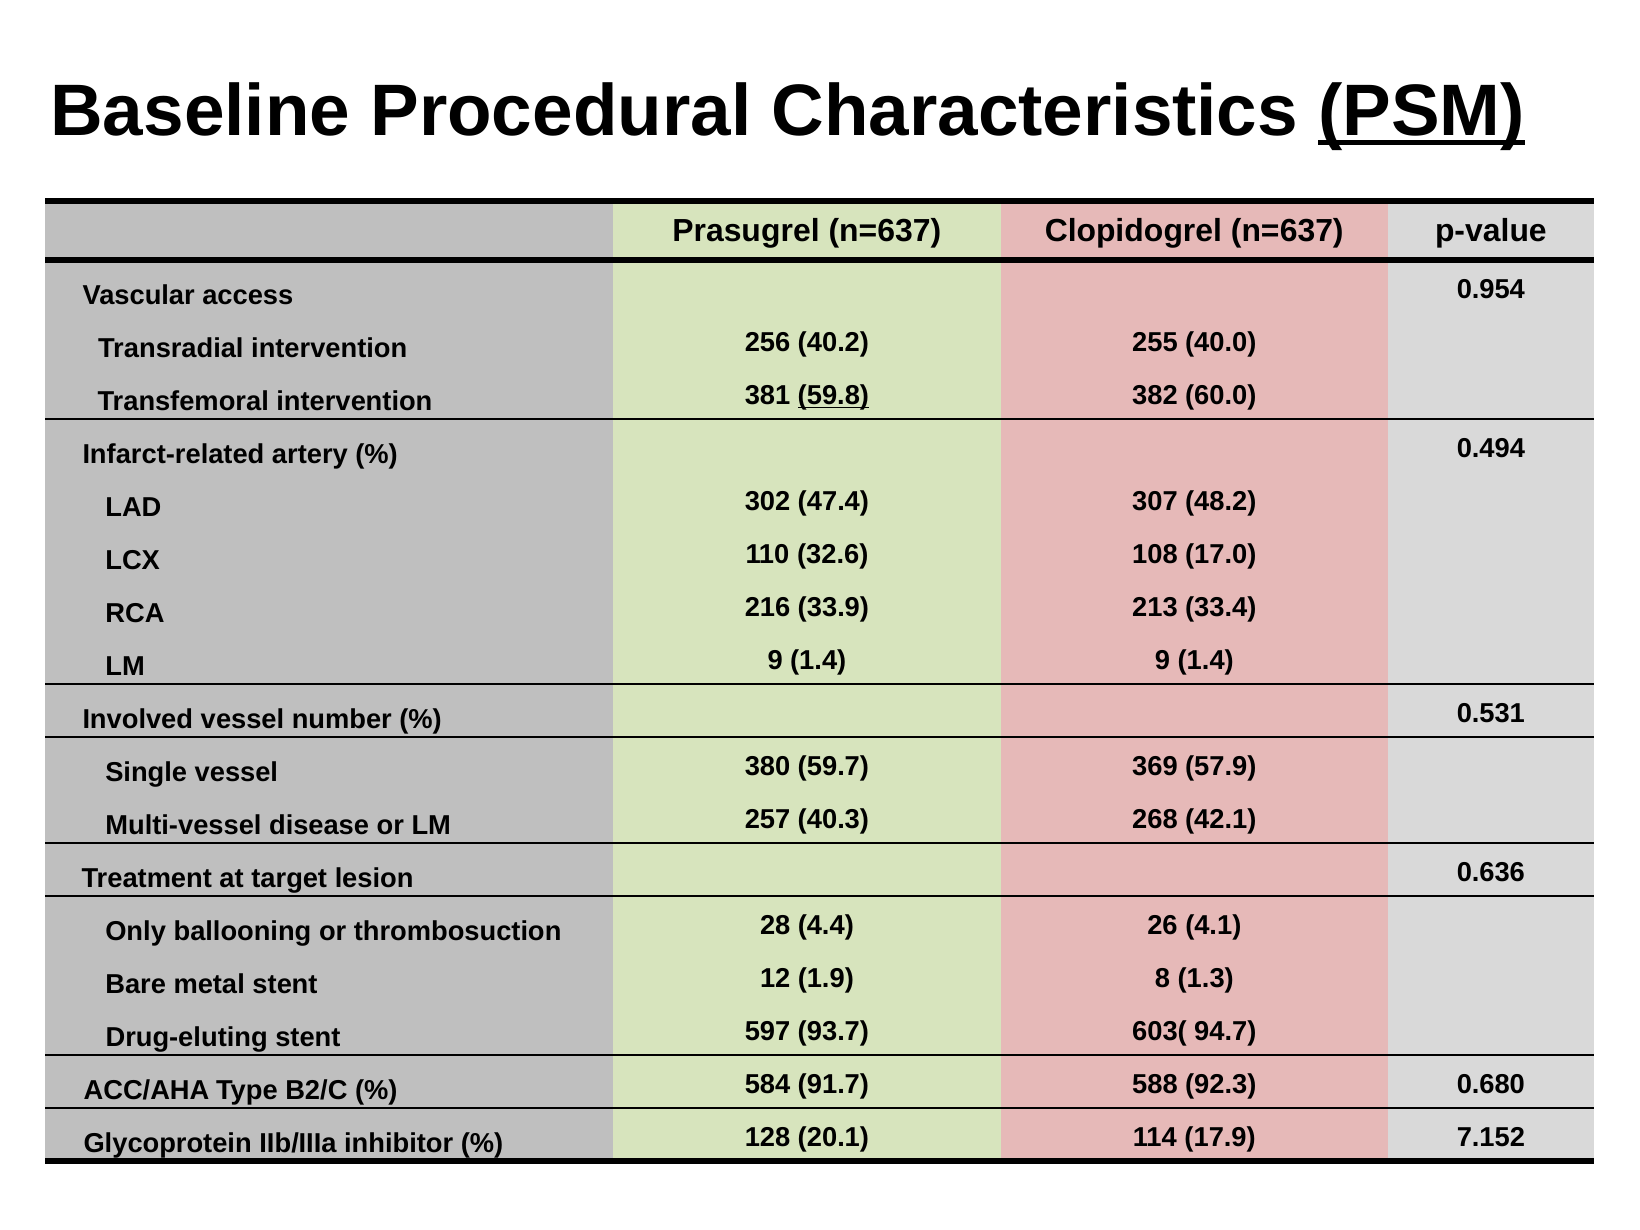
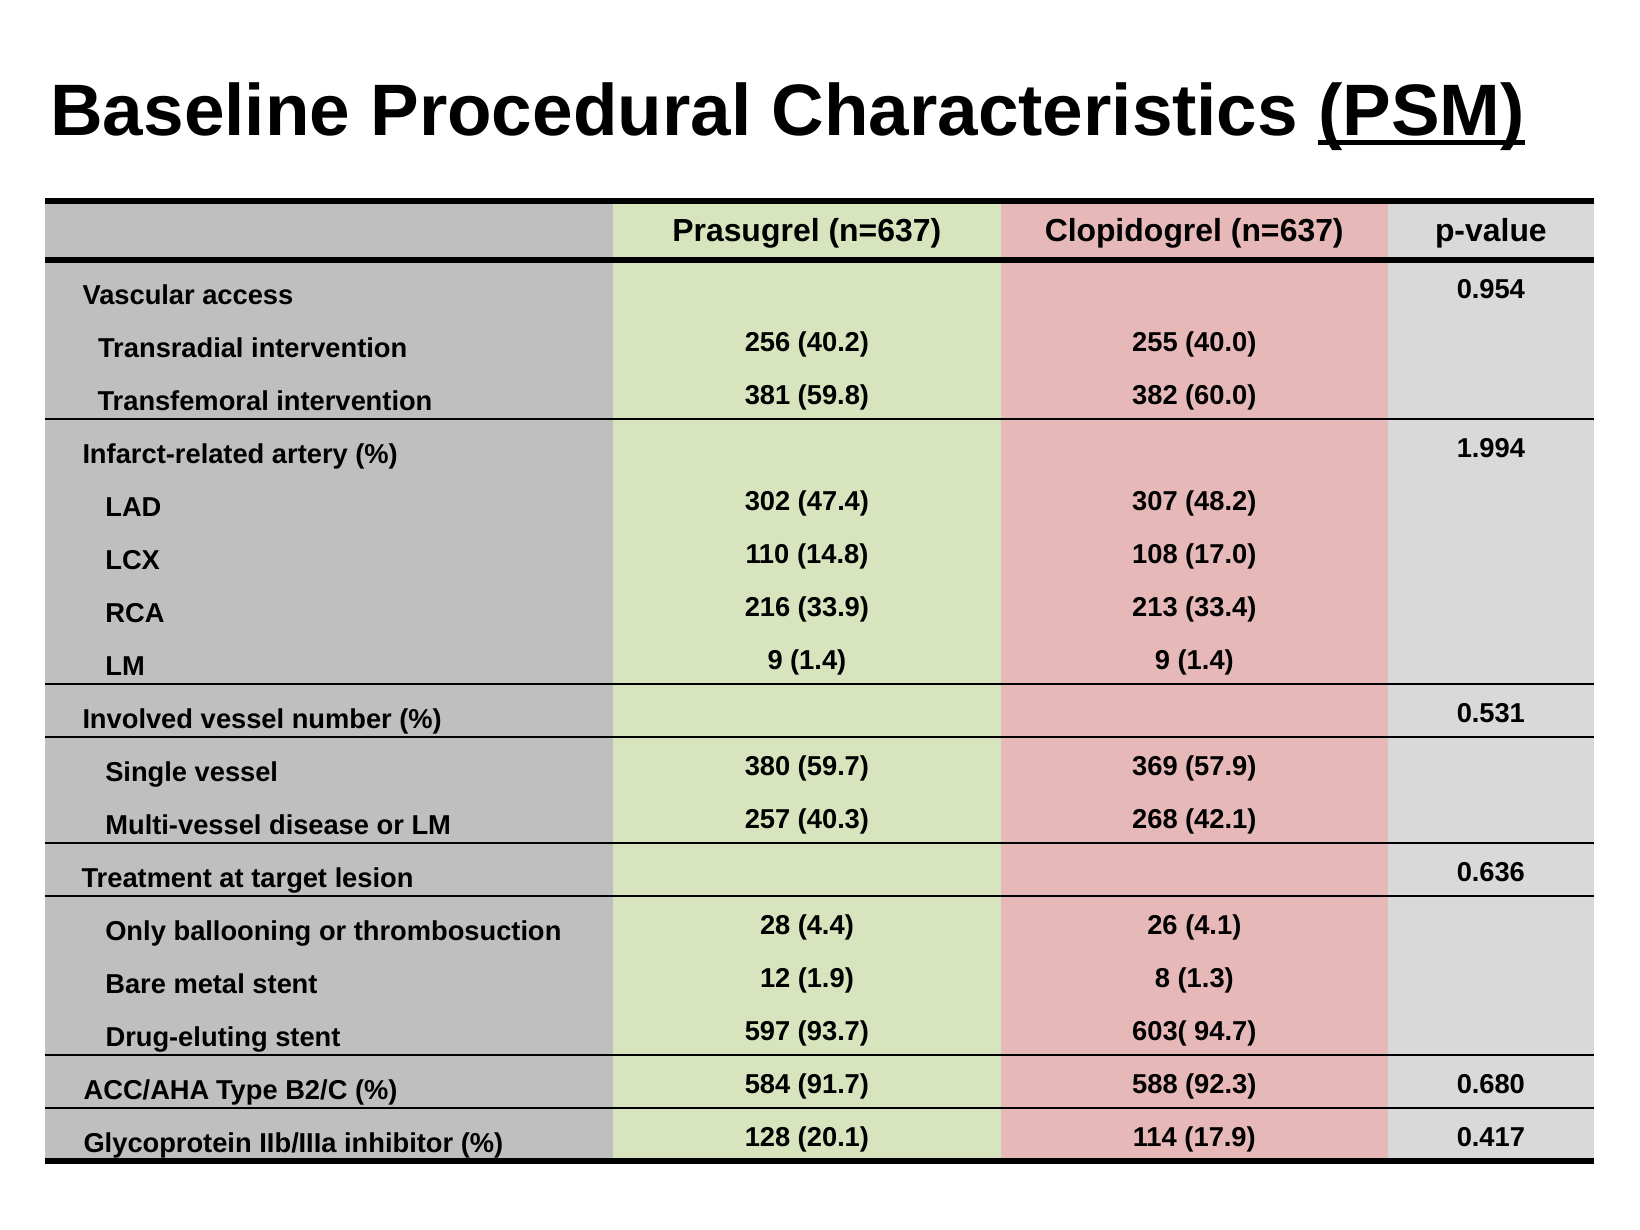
59.8 underline: present -> none (833, 396)
0.494: 0.494 -> 1.994 (1491, 449)
32.6: 32.6 -> 14.8 (833, 555)
7.152: 7.152 -> 0.417 (1491, 1138)
